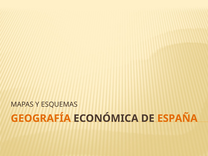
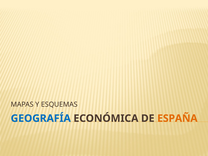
GEOGRAFÍA colour: orange -> blue (41, 118)
